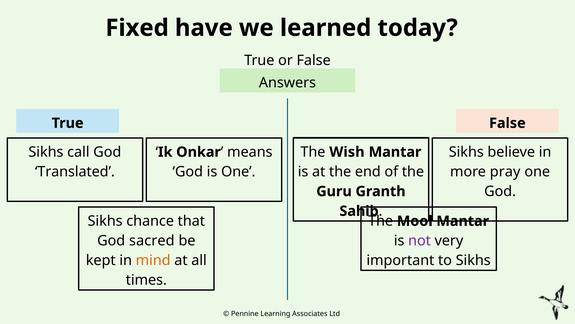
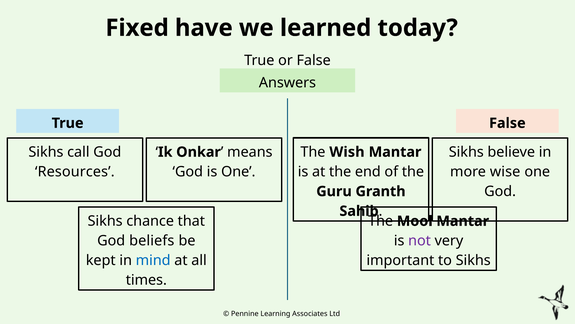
pray: pray -> wise (505, 171)
Translated: Translated -> Resources (75, 172)
sacred: sacred -> beliefs (152, 240)
mind colour: orange -> blue (153, 260)
